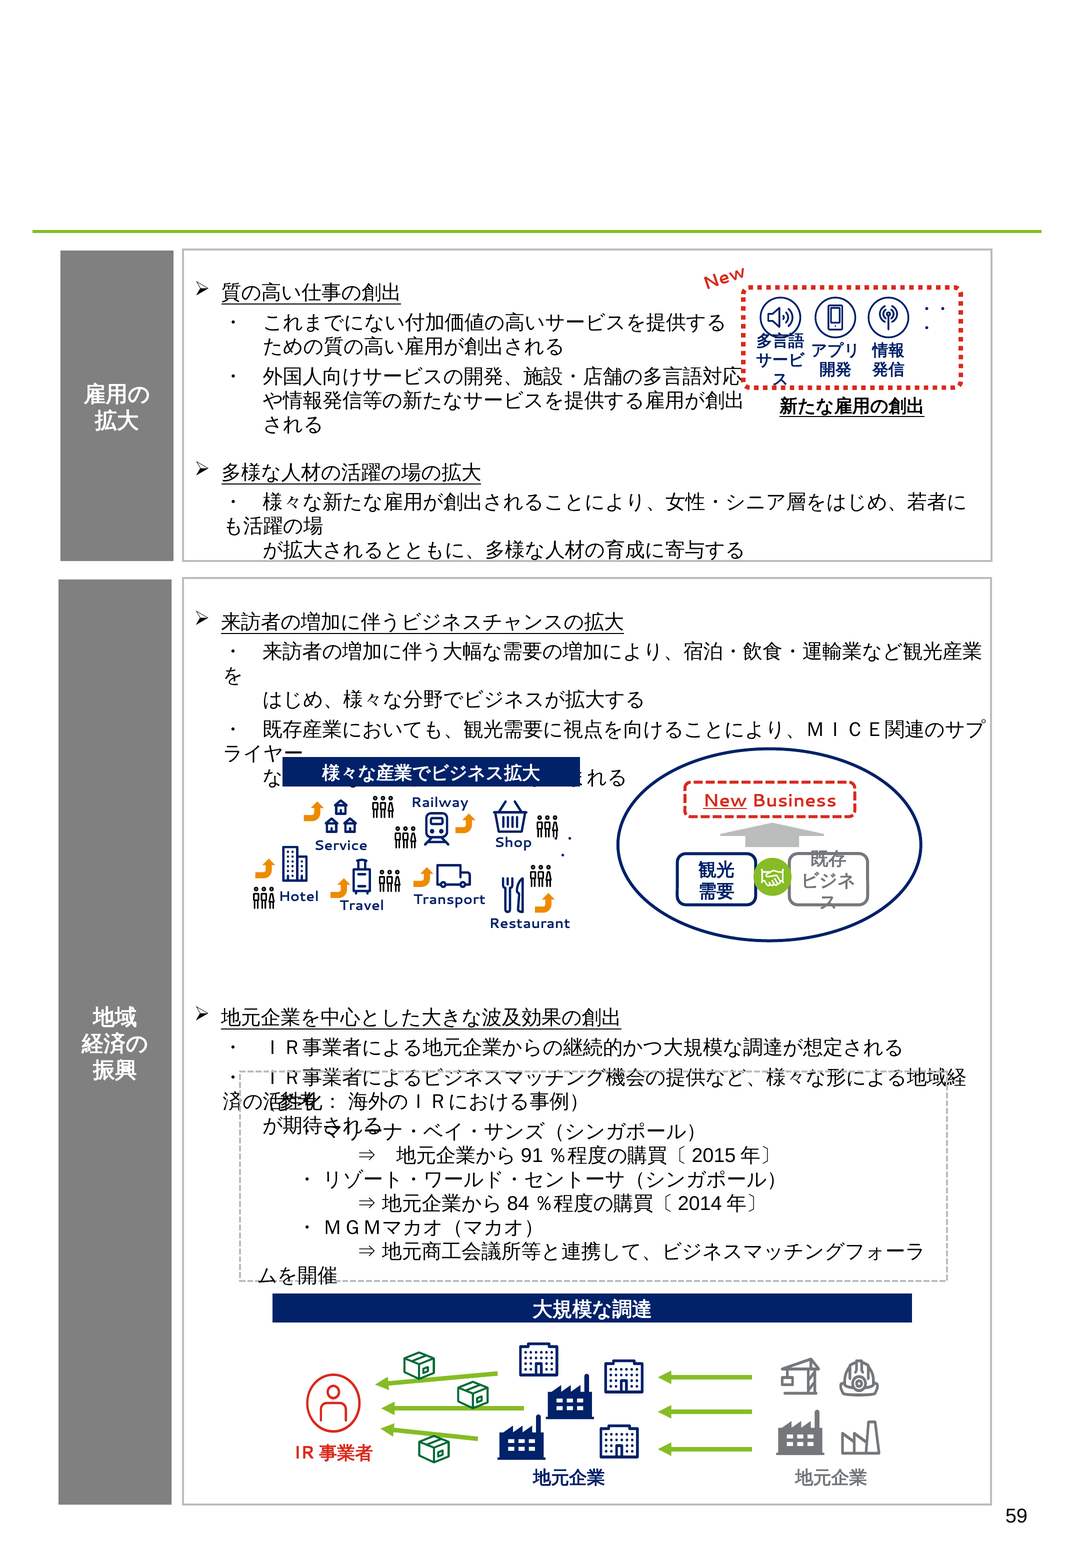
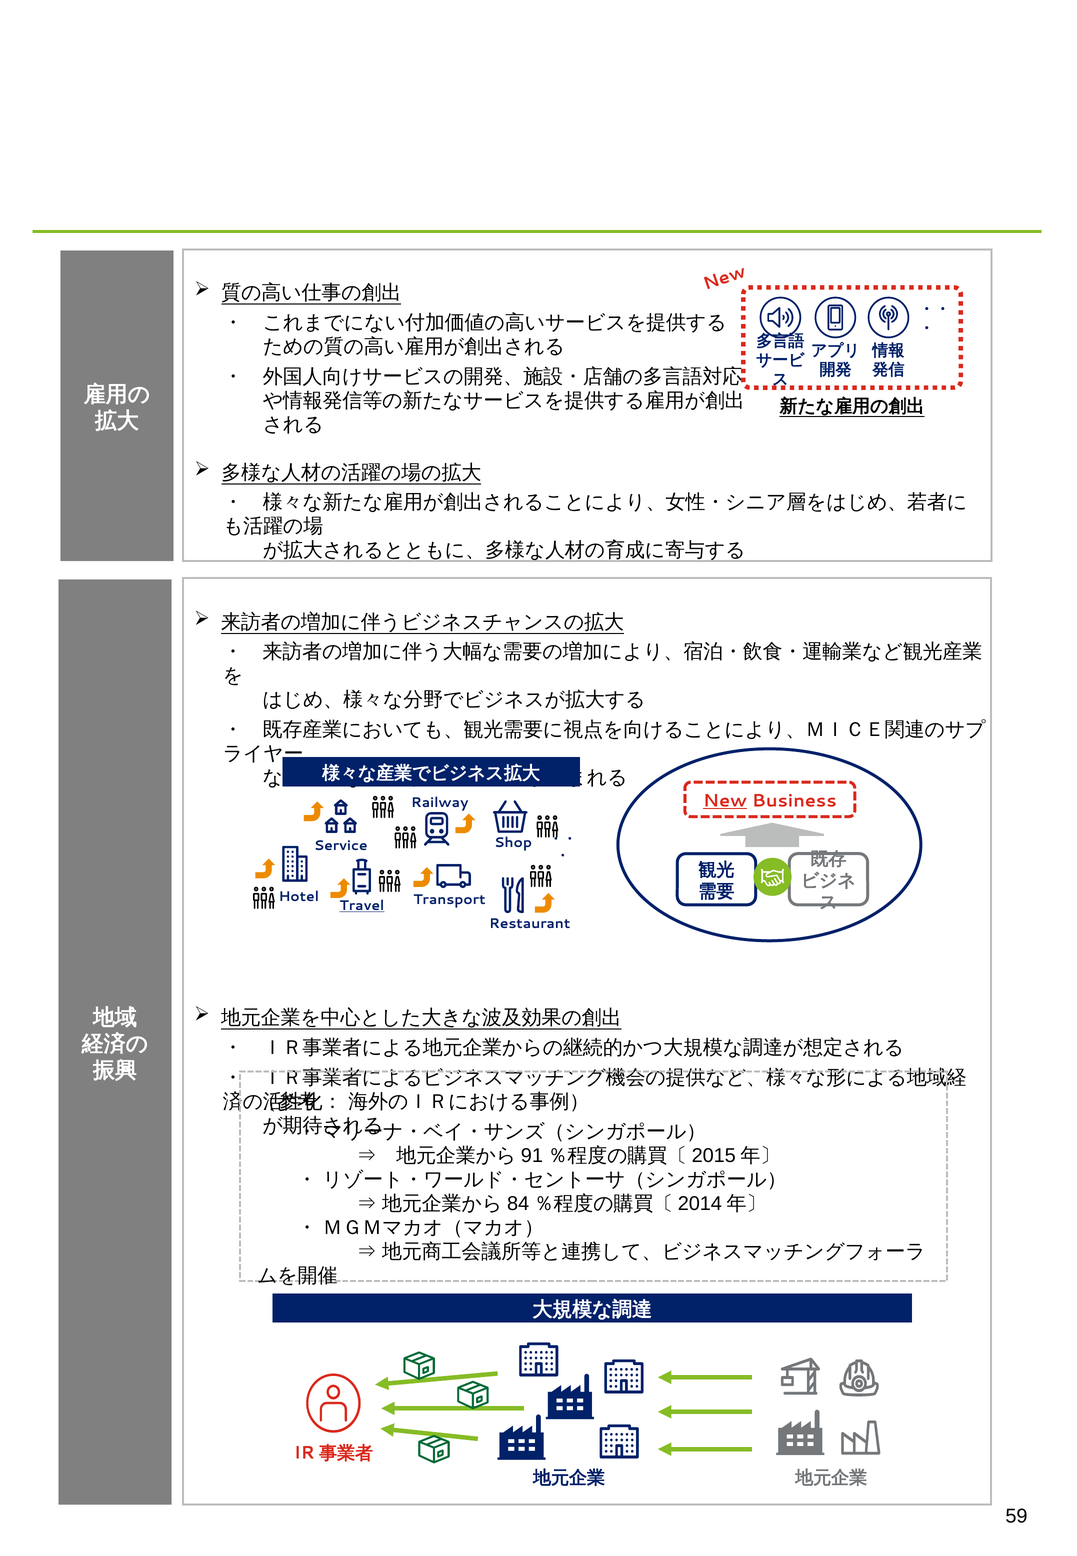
Travel underline: none -> present (362, 906)
